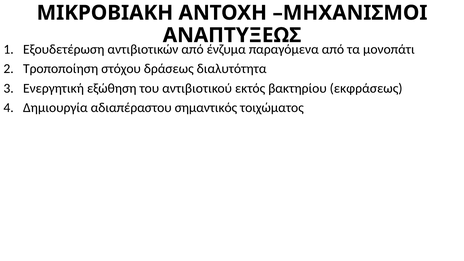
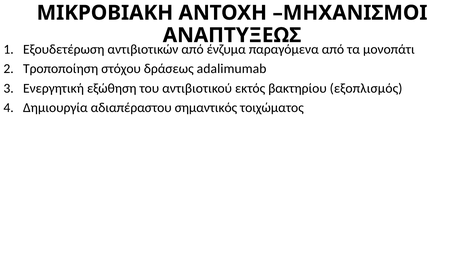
διαλυτότητα: διαλυτότητα -> adalimumab (232, 69)
εκφράσεως: εκφράσεως -> εξοπλισμός (366, 88)
